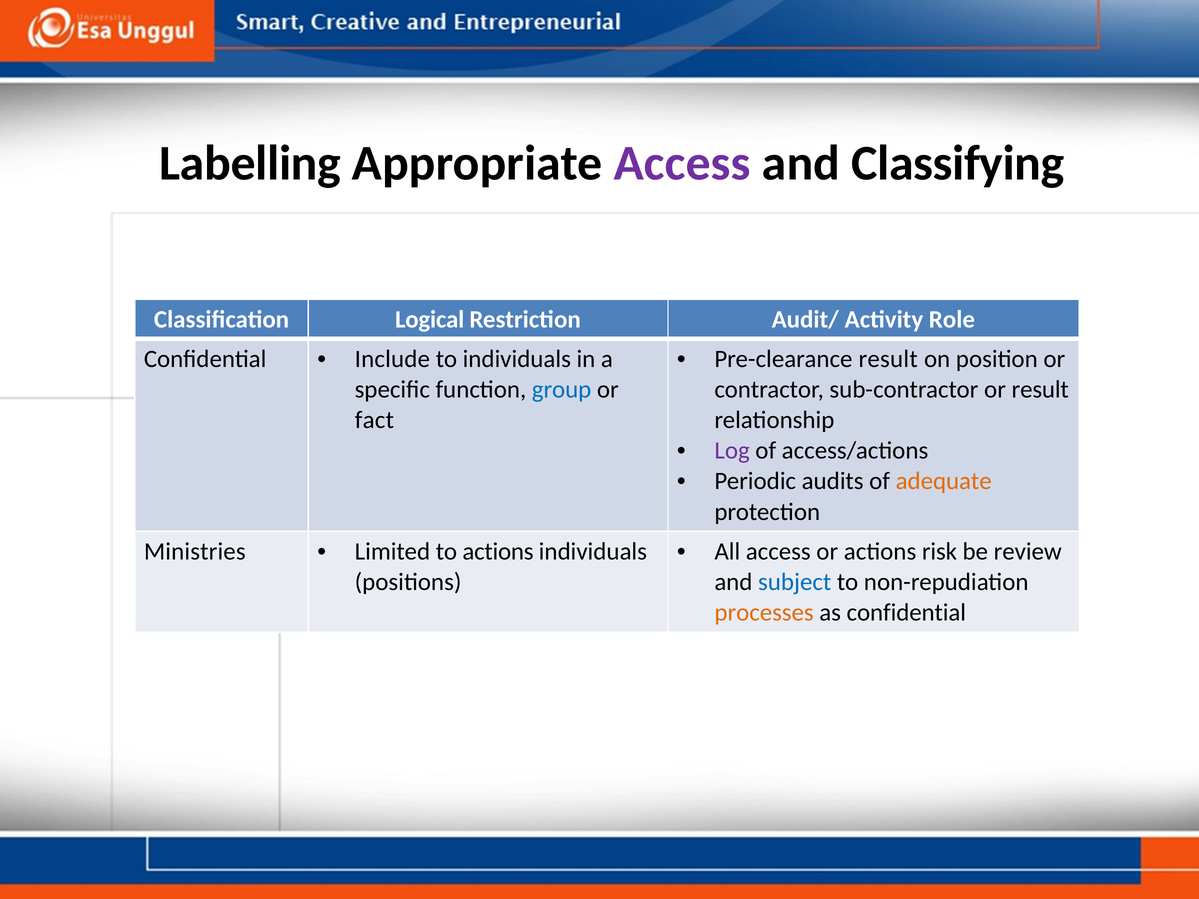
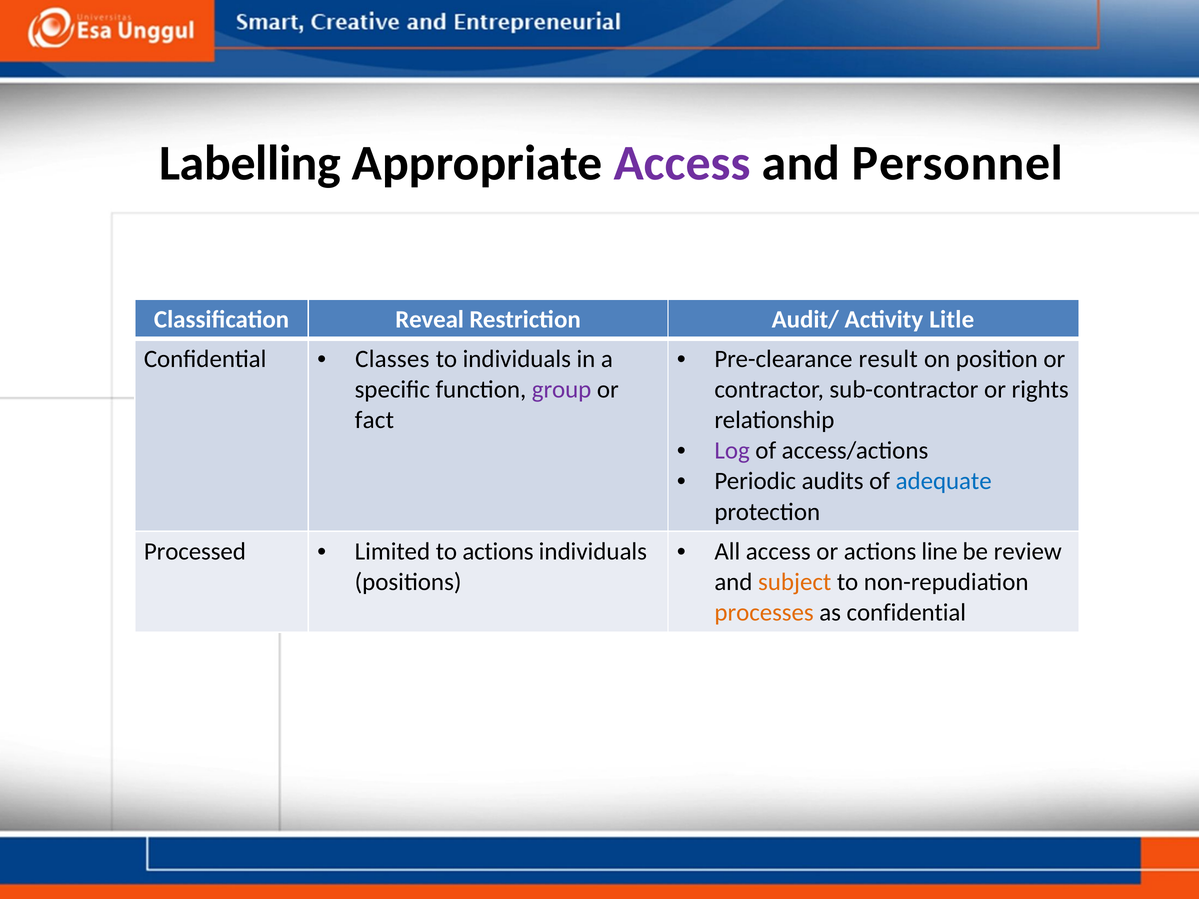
Classifying: Classifying -> Personnel (957, 163)
Logical: Logical -> Reveal (430, 319)
Role: Role -> Litle (952, 319)
Include: Include -> Classes (392, 359)
group colour: blue -> purple (562, 390)
or result: result -> rights (1040, 390)
adequate colour: orange -> blue (944, 481)
risk: risk -> line (940, 552)
Ministries: Ministries -> Processed (195, 552)
subject colour: blue -> orange (795, 582)
